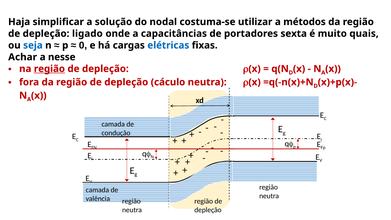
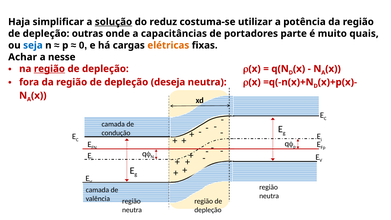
solução underline: none -> present (114, 22)
nodal: nodal -> reduz (163, 22)
métodos: métodos -> potência (304, 22)
ligado: ligado -> outras (87, 34)
sexta: sexta -> parte (294, 34)
elétricas colour: blue -> orange (168, 45)
cáculo: cáculo -> deseja (168, 82)
